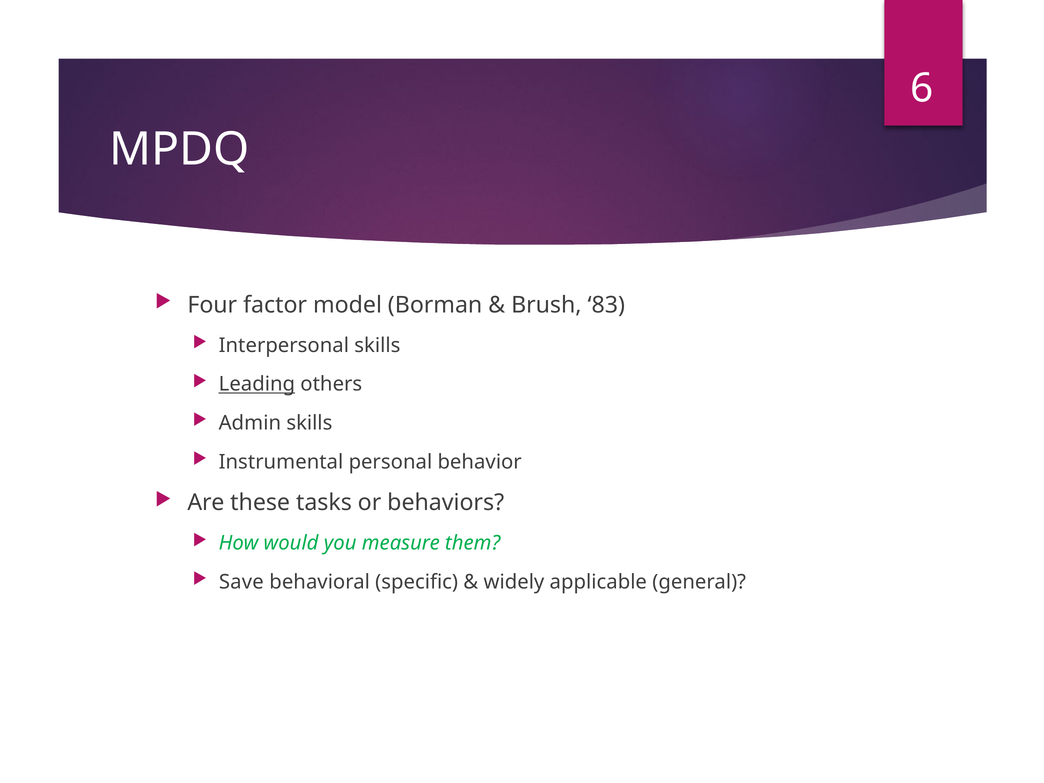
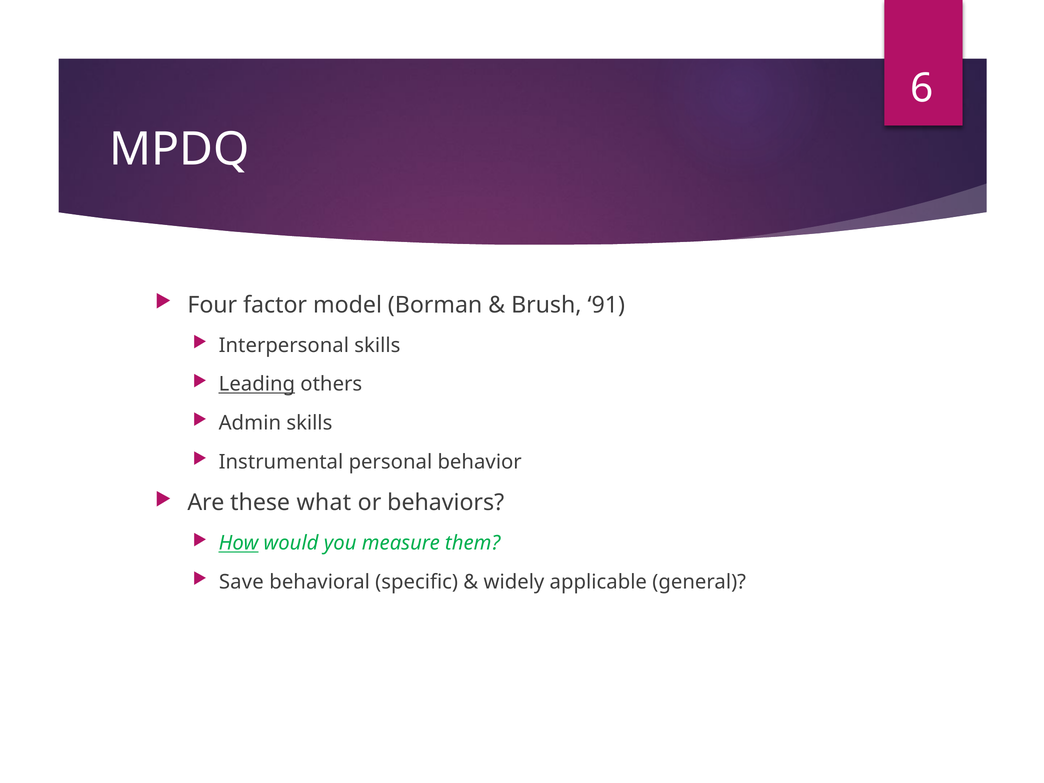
83: 83 -> 91 (606, 305)
tasks: tasks -> what (324, 503)
How underline: none -> present (239, 543)
